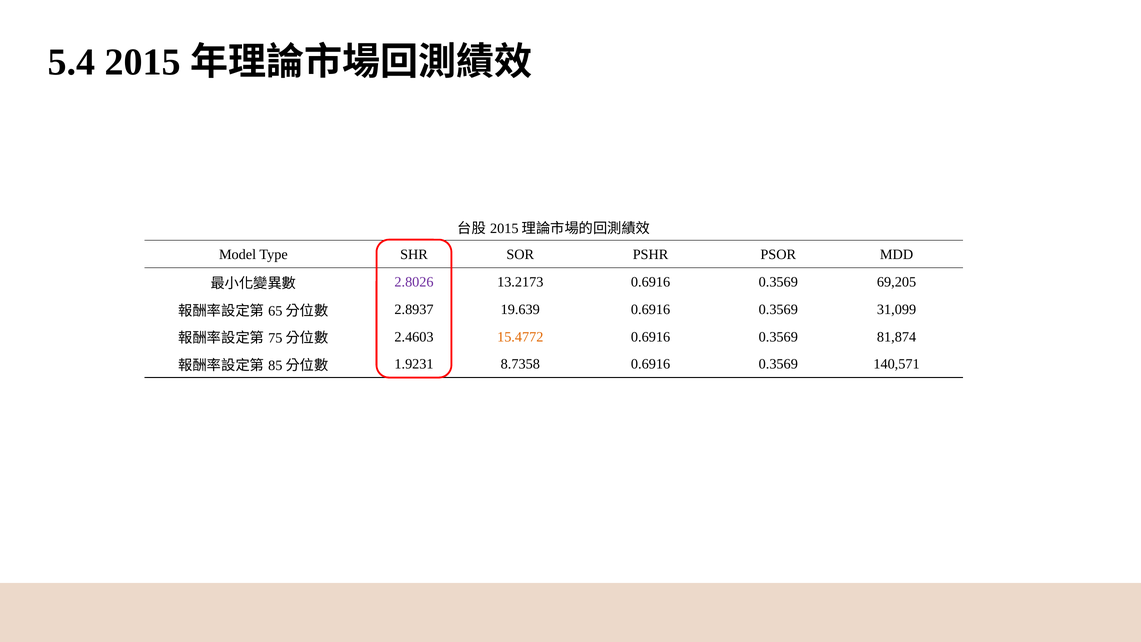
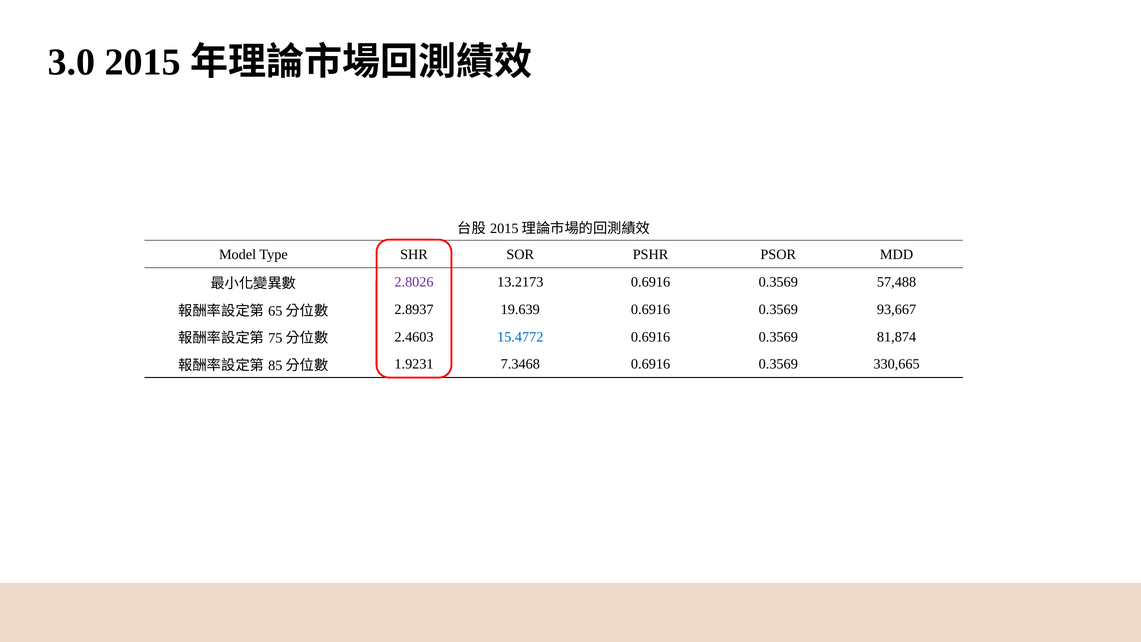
5.4: 5.4 -> 3.0 (72, 62)
69,205: 69,205 -> 57,488 (897, 282)
31,099: 31,099 -> 93,667 (897, 309)
15.4772 colour: orange -> blue (520, 337)
8.7358: 8.7358 -> 7.3468 (520, 364)
140,571: 140,571 -> 330,665 (897, 364)
